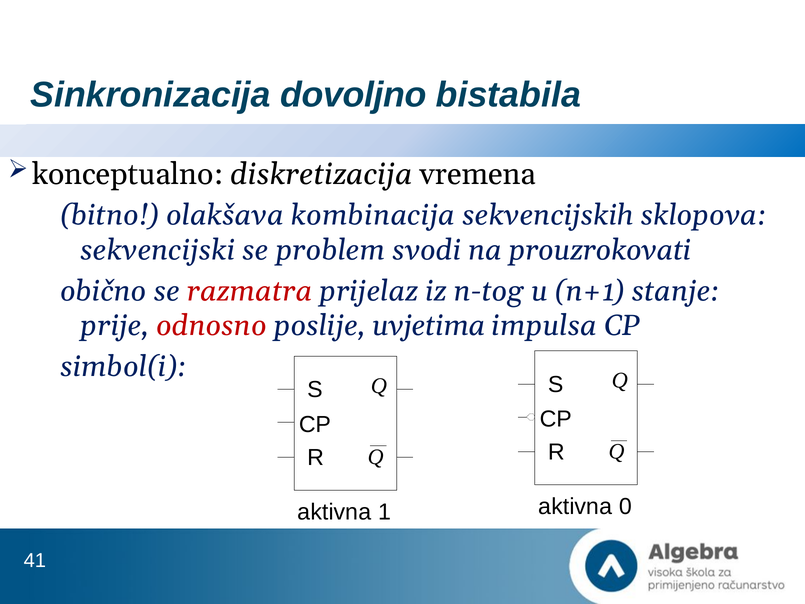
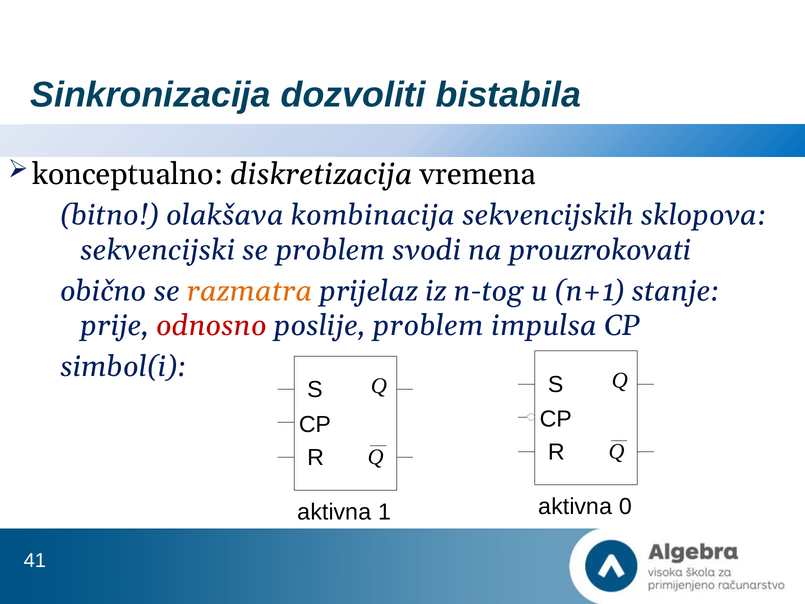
dovoljno: dovoljno -> dozvoliti (353, 95)
razmatra colour: red -> orange (249, 291)
poslije uvjetima: uvjetima -> problem (428, 326)
